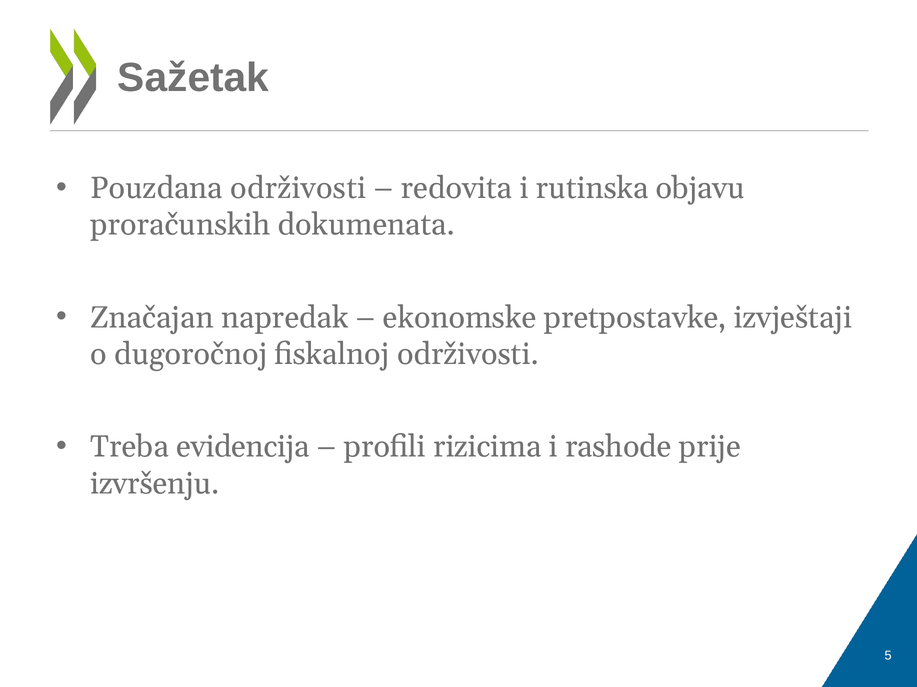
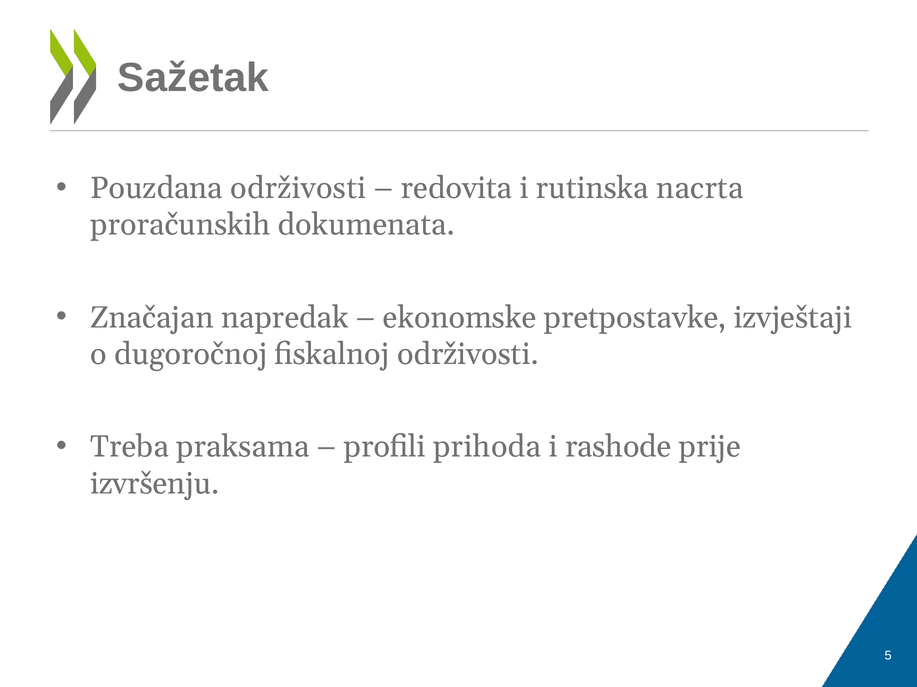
objavu: objavu -> nacrta (700, 188)
evidencija: evidencija -> praksama (243, 447)
rizicima: rizicima -> prihoda (487, 447)
